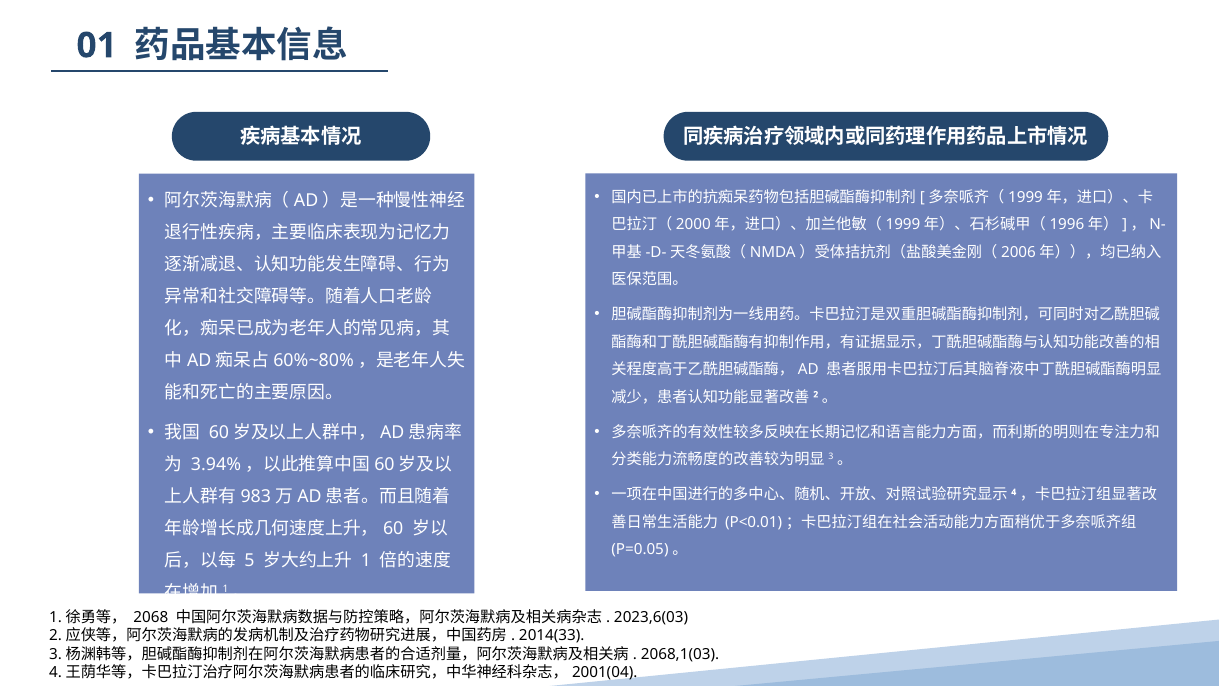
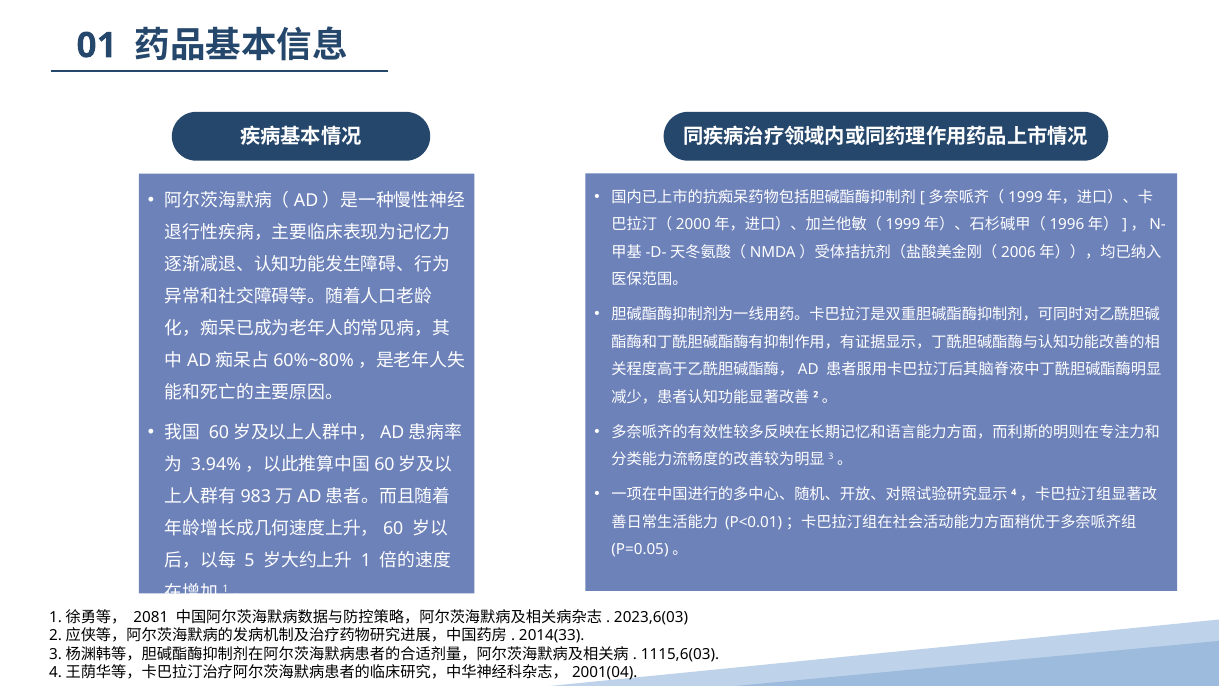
2068: 2068 -> 2081 (151, 617)
2068,1(03: 2068,1(03 -> 1115,6(03 (680, 654)
